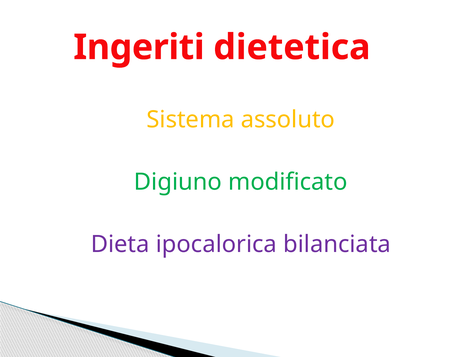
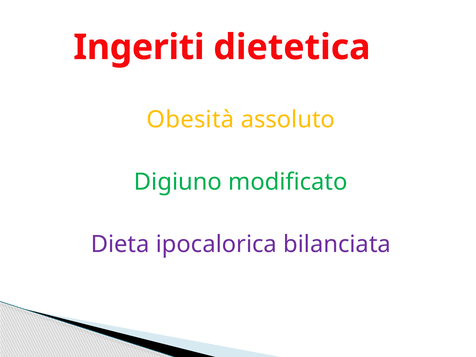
Sistema: Sistema -> Obesità (190, 120)
